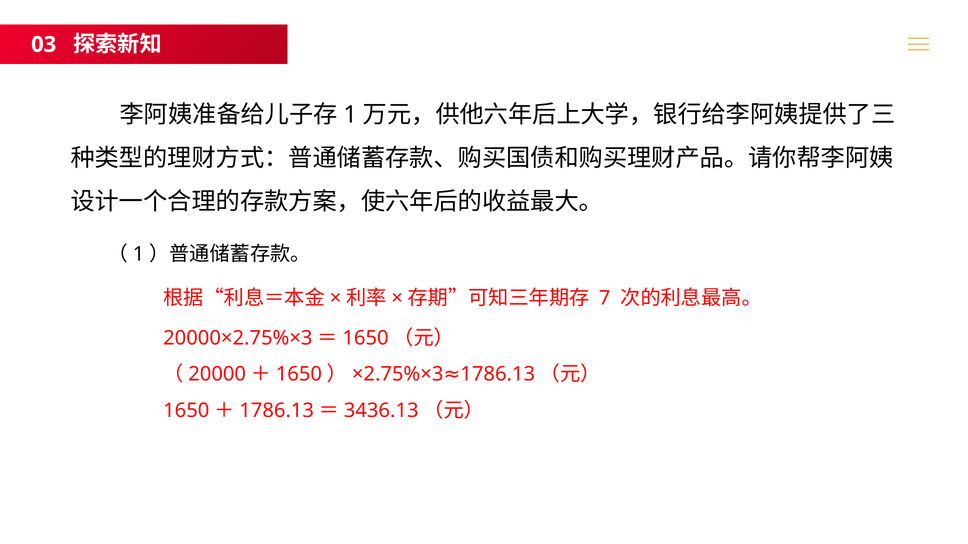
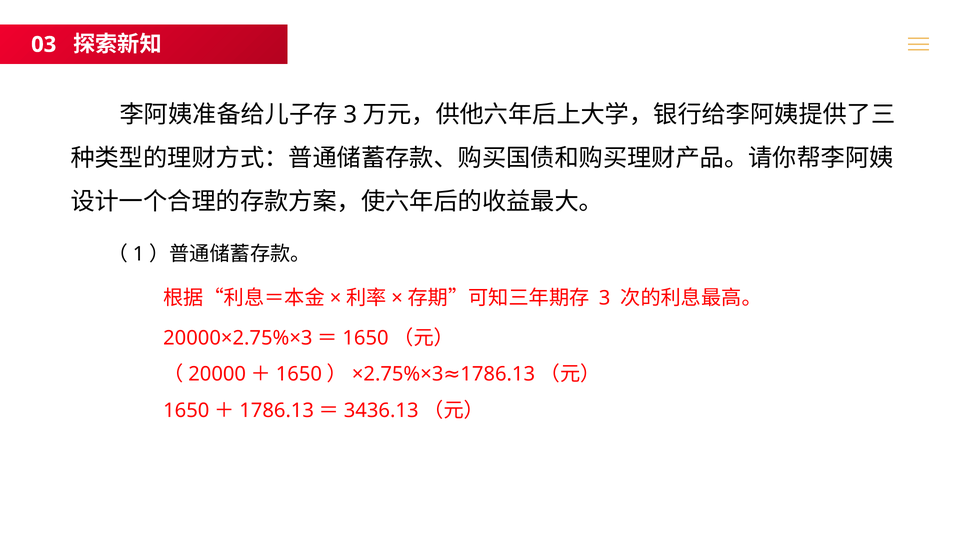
1: 1 -> 3 (350, 115)
7: 7 -> 3 (605, 298)
